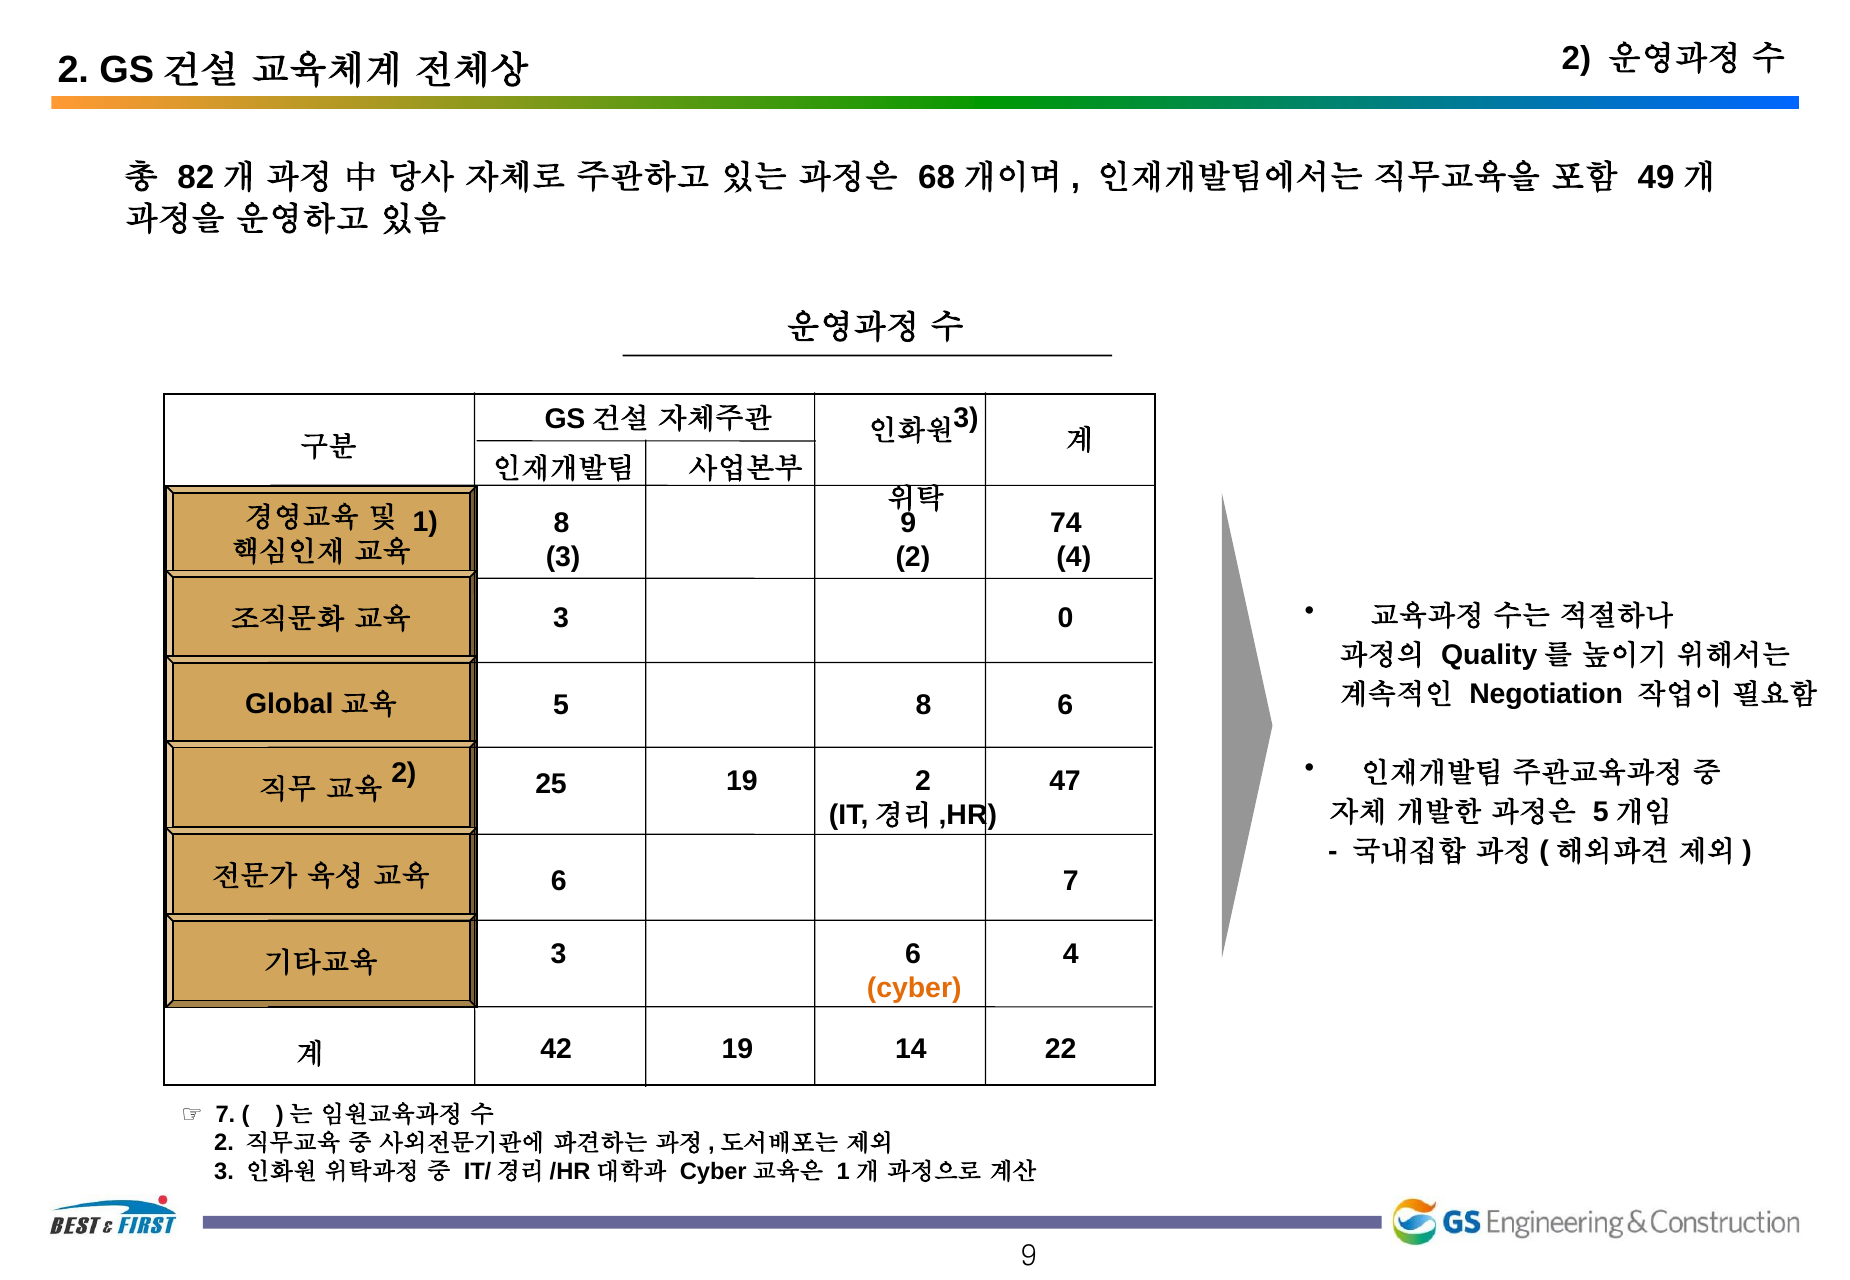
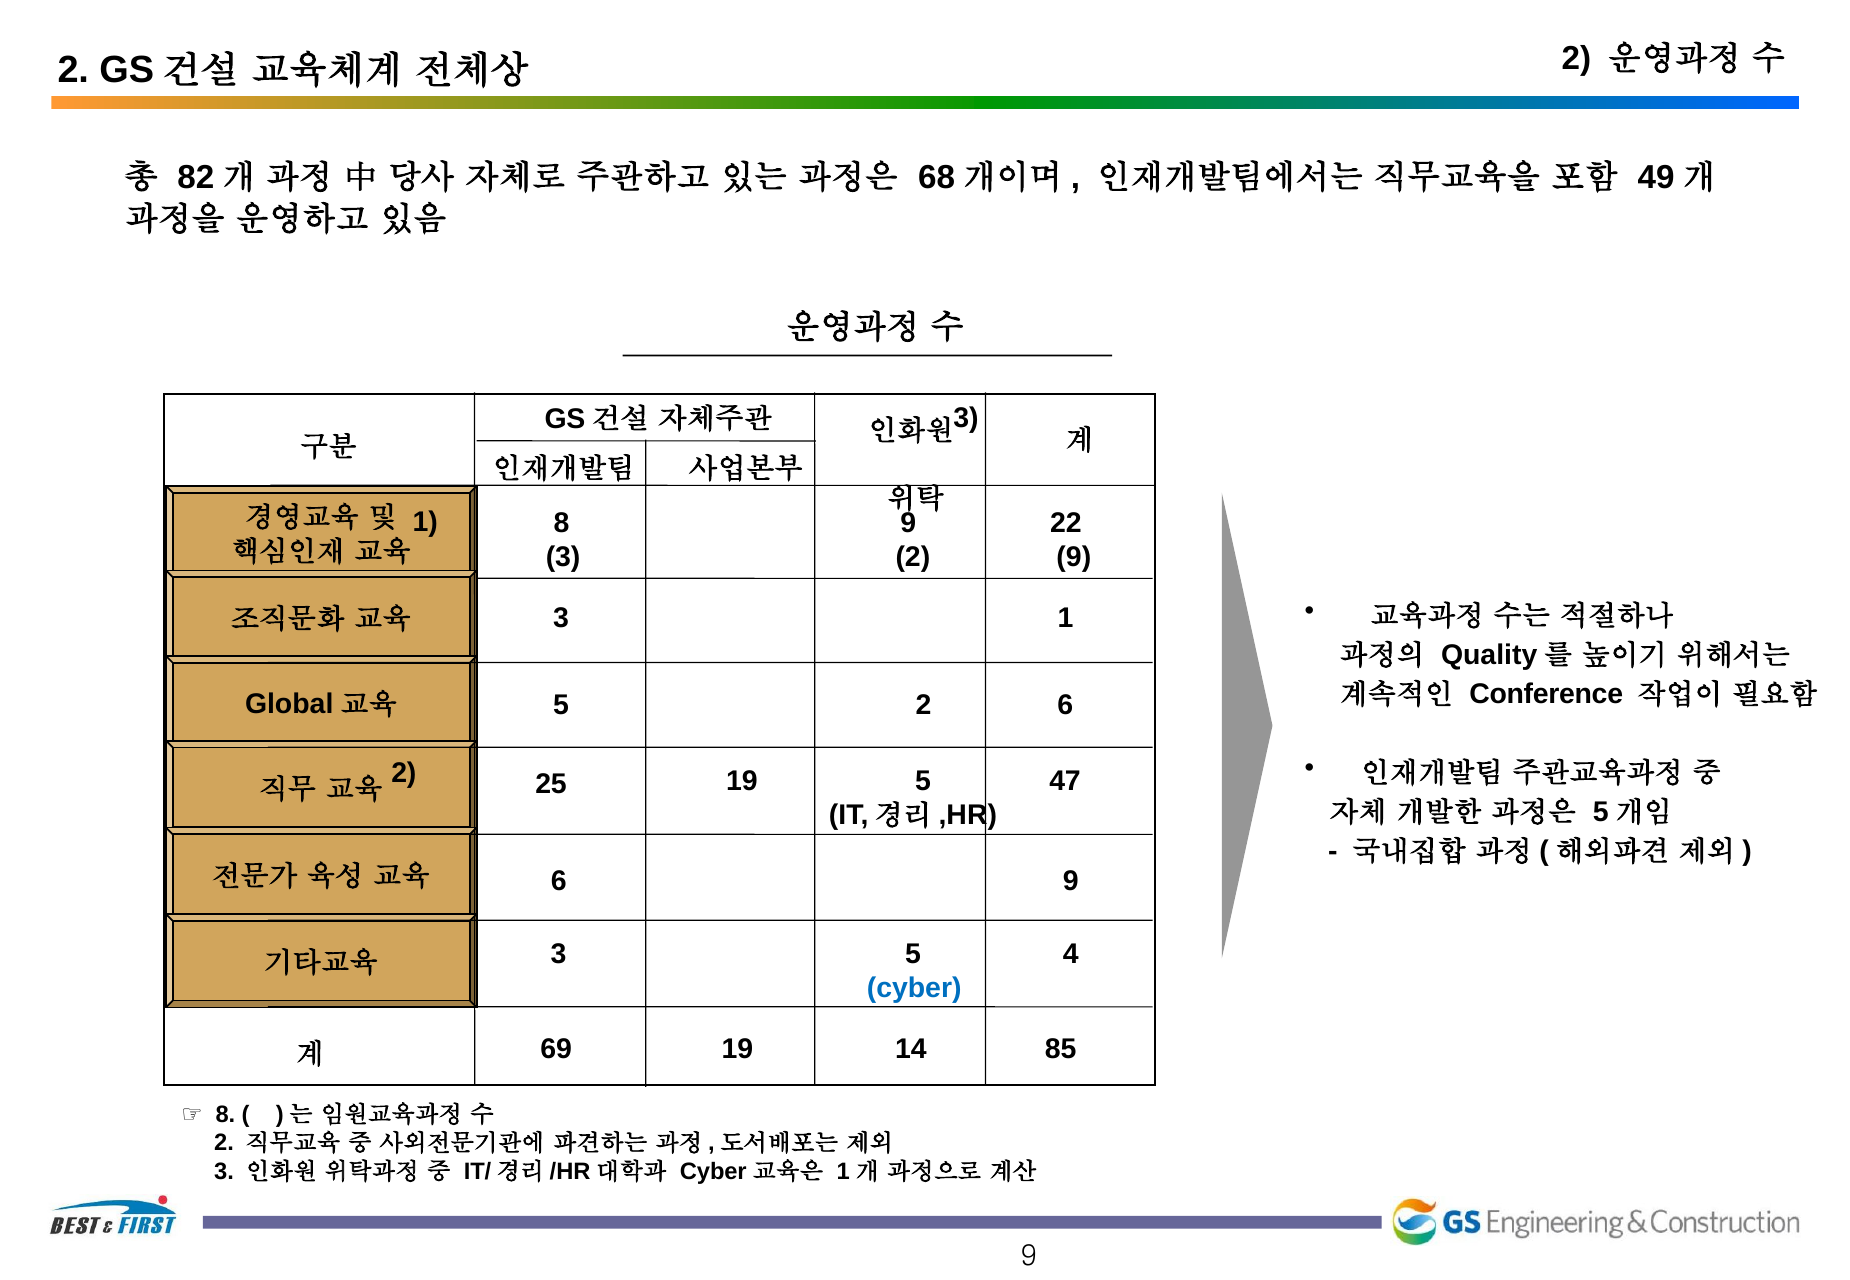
74: 74 -> 22 (1066, 523)
2 4: 4 -> 9 (1074, 557)
3 0: 0 -> 1 (1065, 618)
Negotiation: Negotiation -> Conference (1546, 695)
5 8: 8 -> 2 (923, 706)
19 2: 2 -> 5 (923, 782)
6 7: 7 -> 9 (1071, 881)
3 6: 6 -> 5 (913, 955)
cyber colour: orange -> blue (914, 989)
42: 42 -> 69 (556, 1050)
22: 22 -> 85 (1061, 1050)
7: 7 -> 8 (225, 1115)
